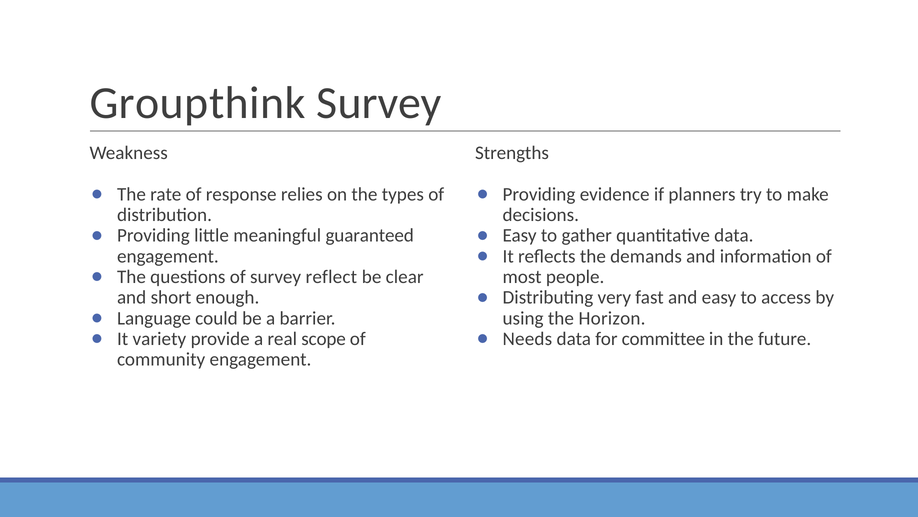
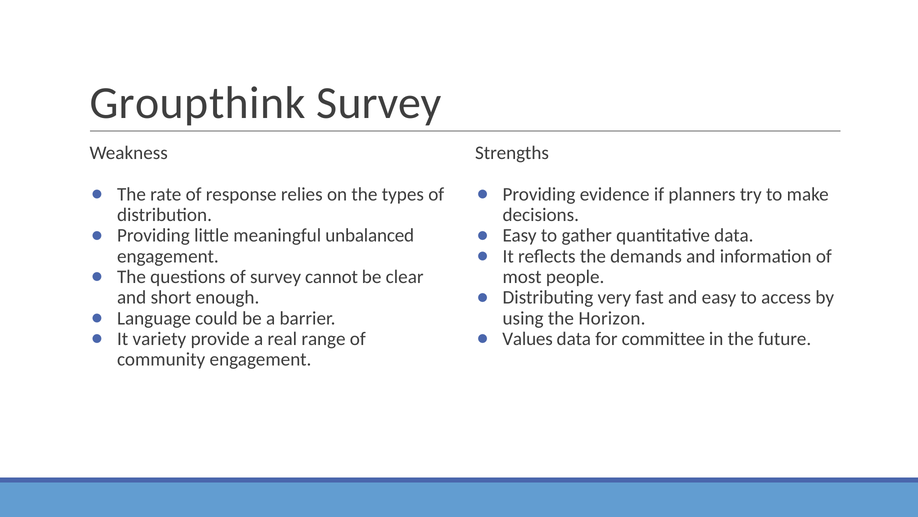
guaranteed: guaranteed -> unbalanced (370, 235)
reflect: reflect -> cannot (332, 277)
scope: scope -> range (323, 339)
Needs: Needs -> Values (528, 339)
